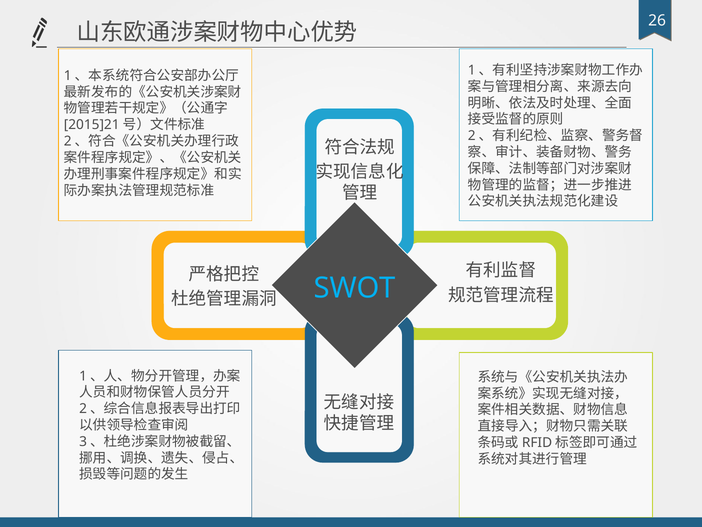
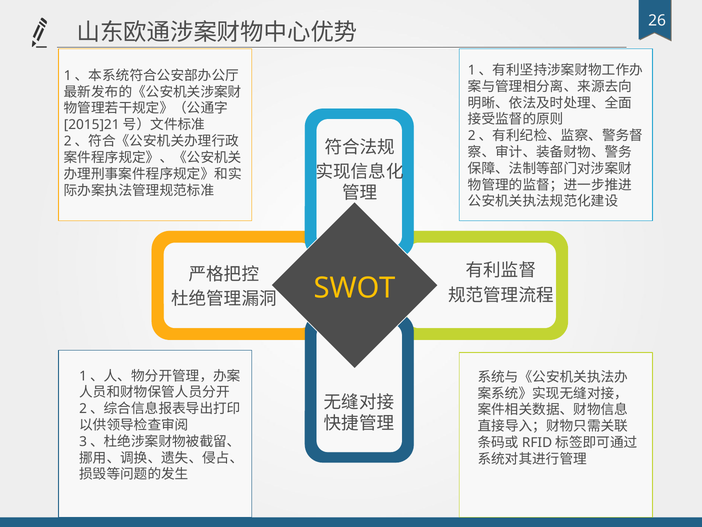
SWOT colour: light blue -> yellow (355, 288)
